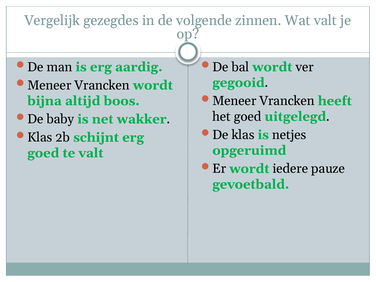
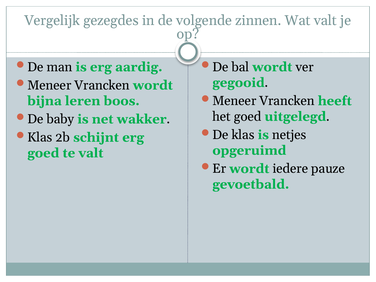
altijd: altijd -> leren (83, 101)
